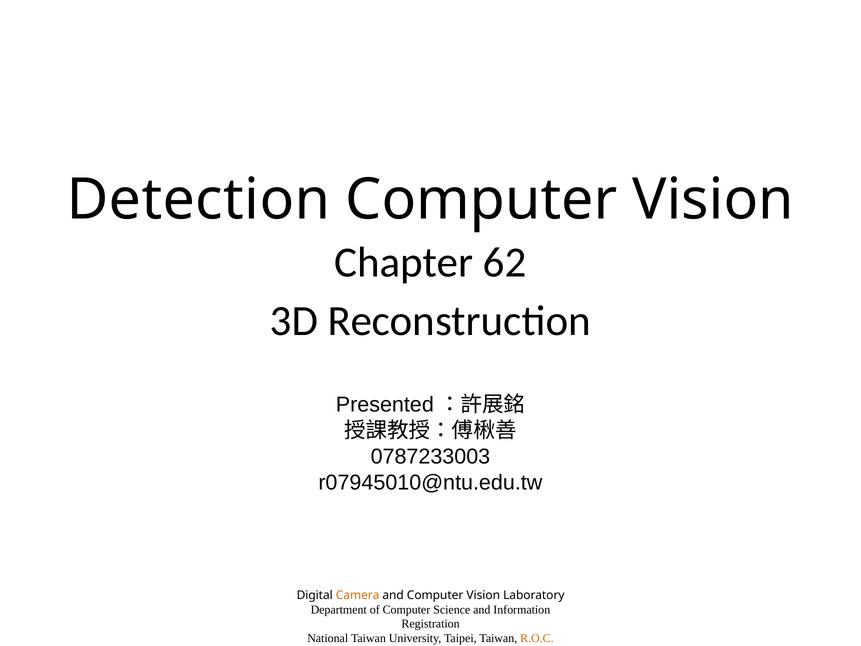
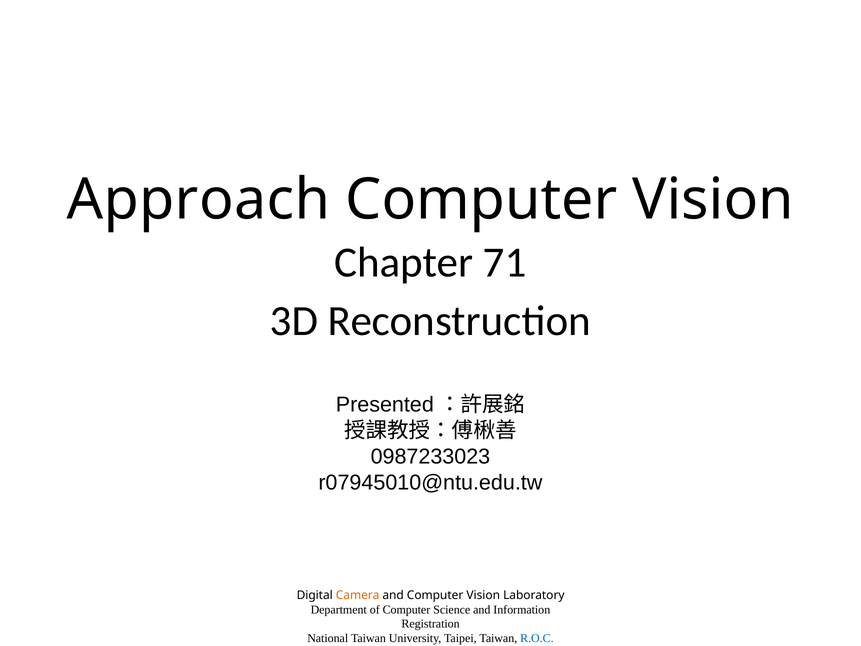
Detection: Detection -> Approach (198, 200)
62: 62 -> 71 (505, 263)
0787233003: 0787233003 -> 0987233023 (430, 456)
R.O.C colour: orange -> blue (537, 638)
